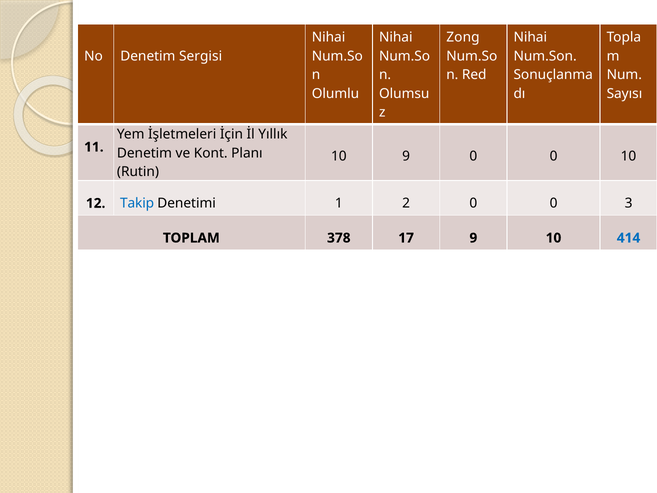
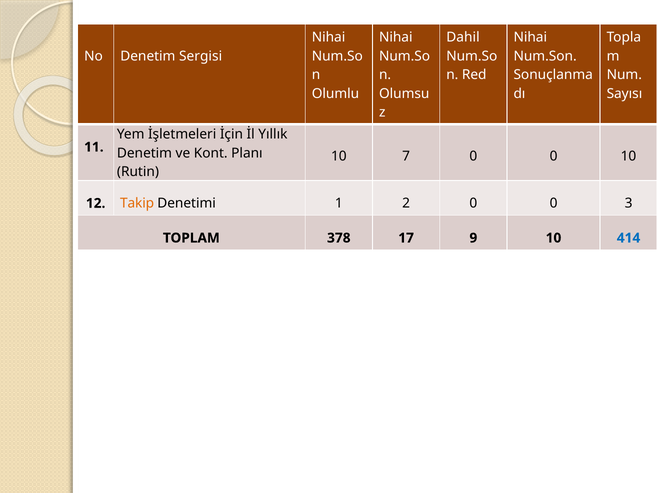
Zong: Zong -> Dahil (463, 37)
10 9: 9 -> 7 (406, 156)
Takip colour: blue -> orange (137, 203)
